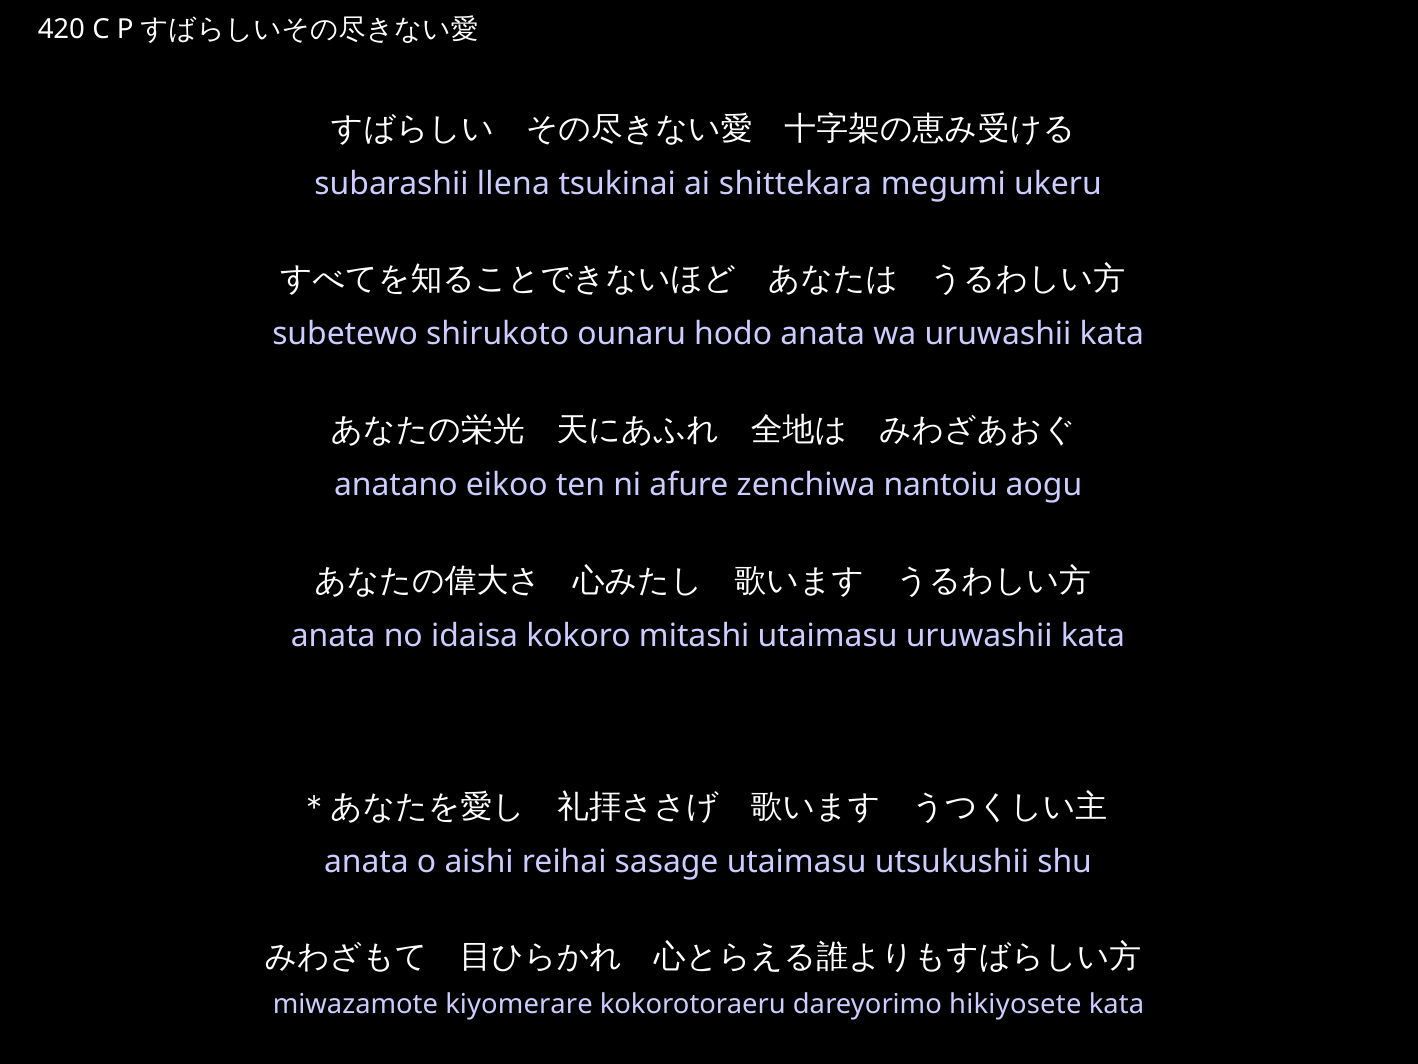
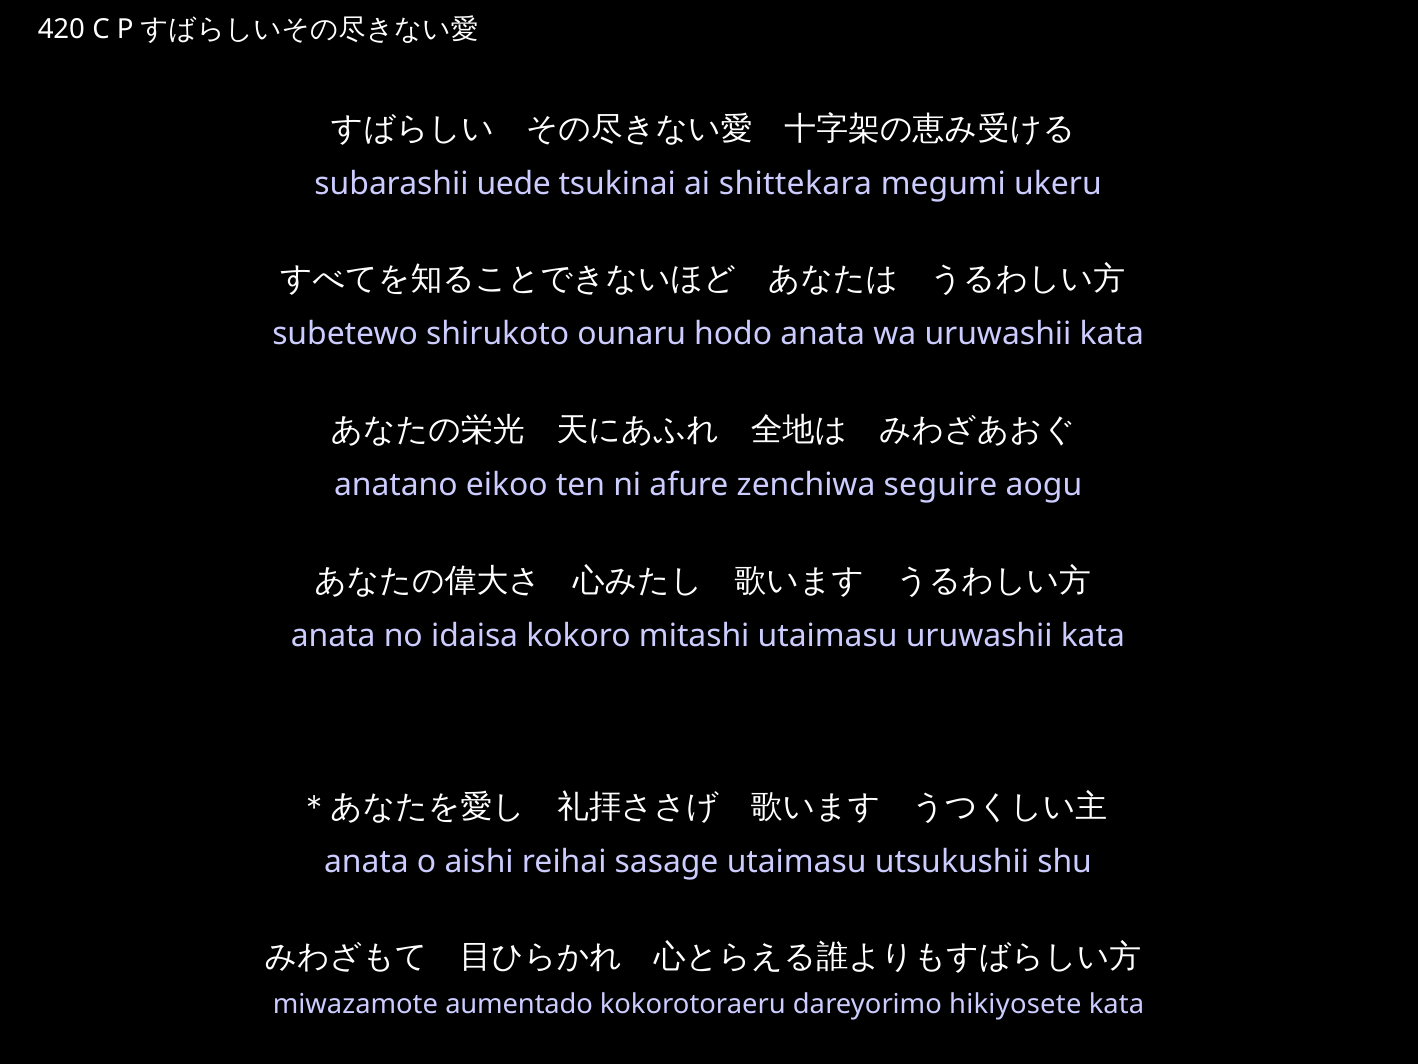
llena: llena -> uede (514, 184)
nantoiu: nantoiu -> seguire (941, 485)
kiyomerare: kiyomerare -> aumentado (519, 1004)
